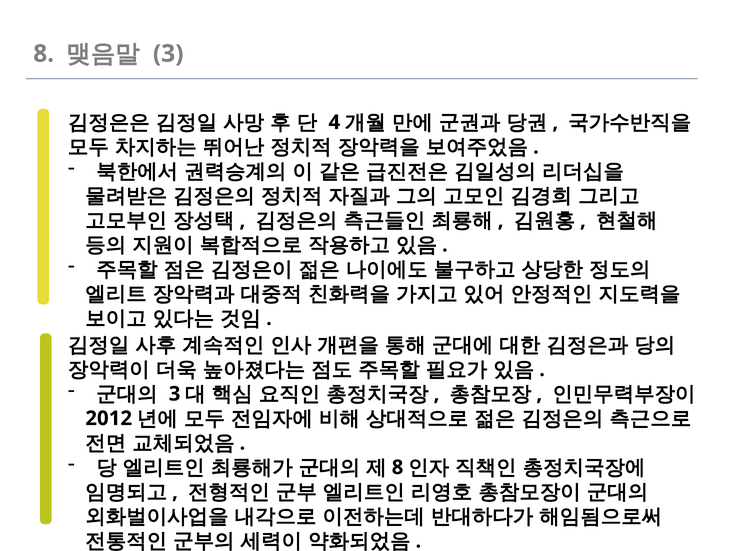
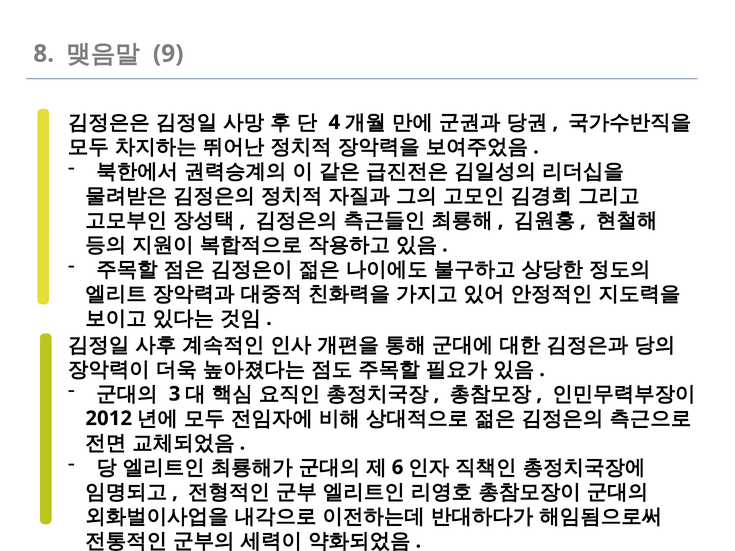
3: 3 -> 9 (168, 54)
8: 8 -> 6 (398, 468)
